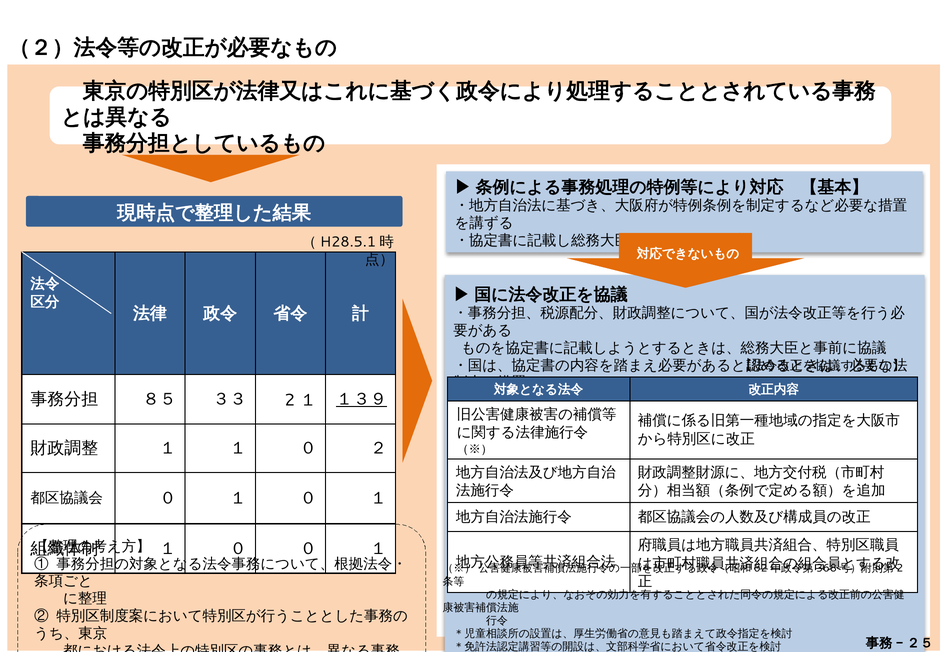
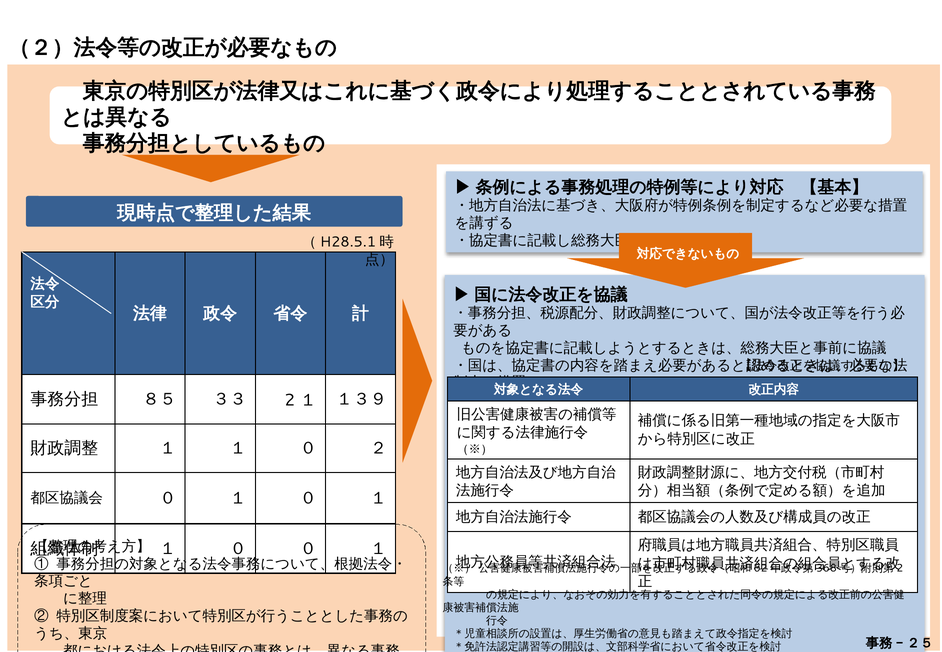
１３９ underline: present -> none (361, 399)
